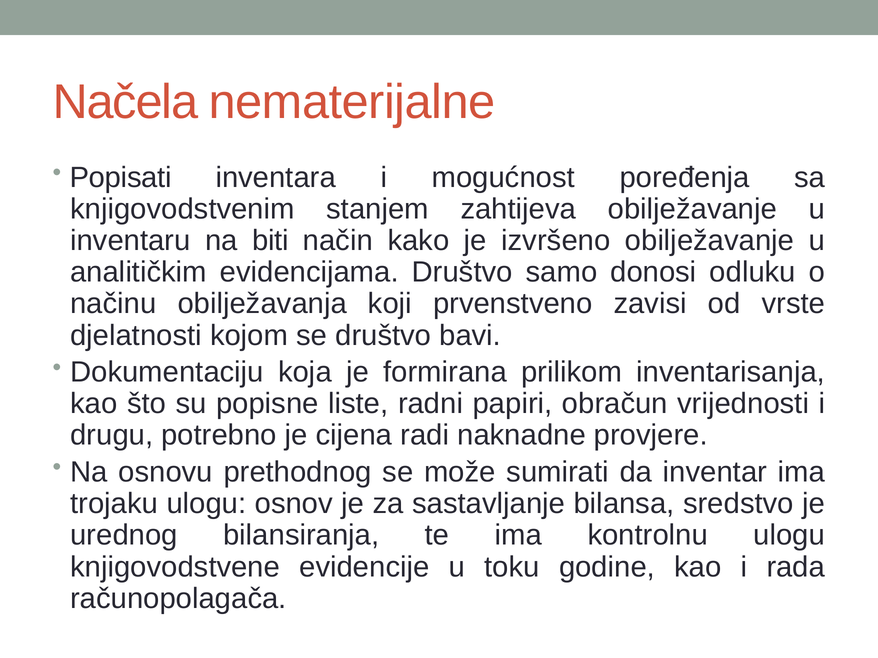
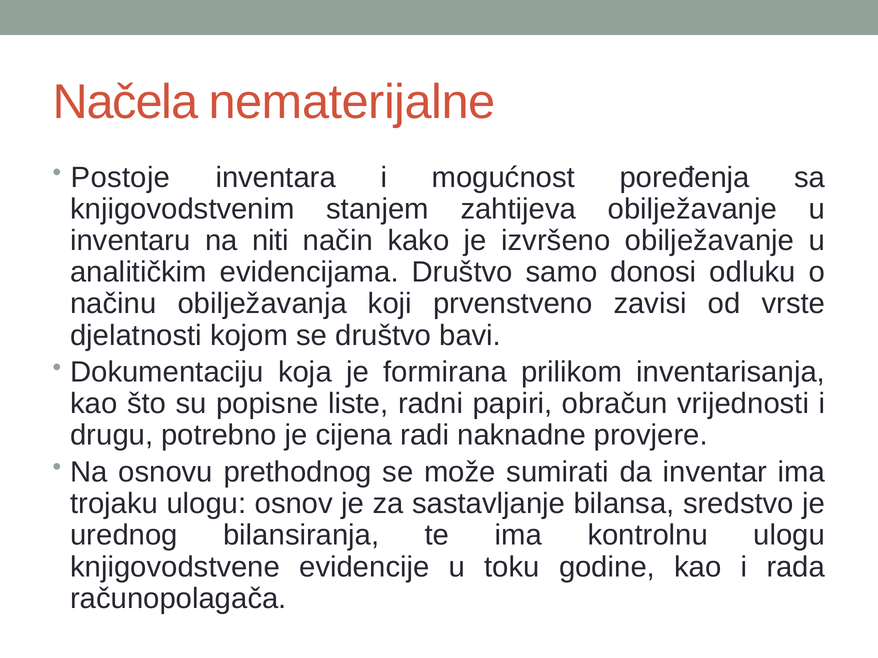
Popisati: Popisati -> Postoje (120, 178)
biti: biti -> niti (270, 241)
